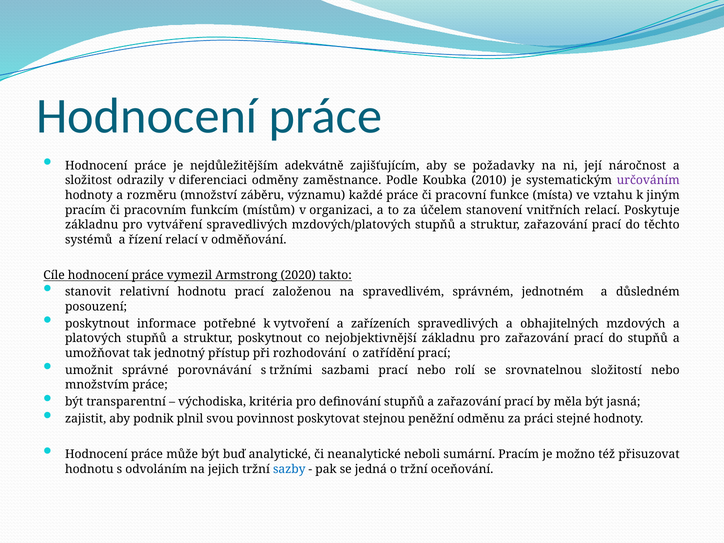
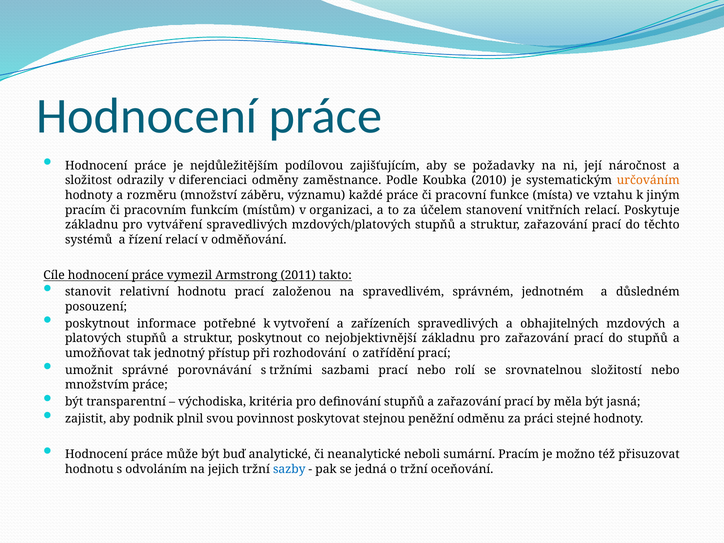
adekvátně: adekvátně -> podílovou (314, 166)
určováním colour: purple -> orange (648, 180)
2020: 2020 -> 2011 (298, 275)
